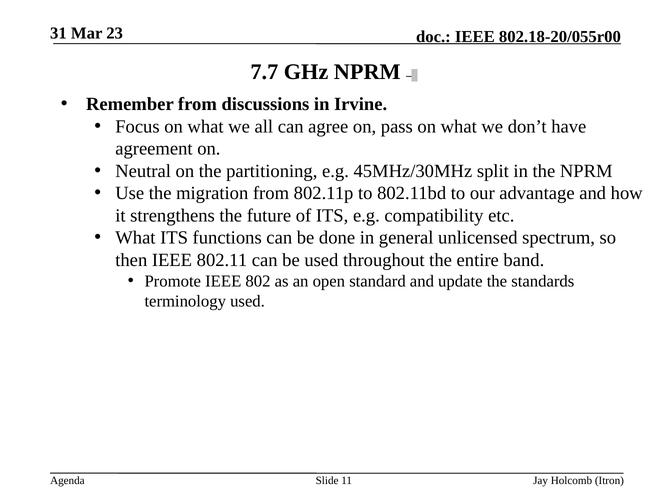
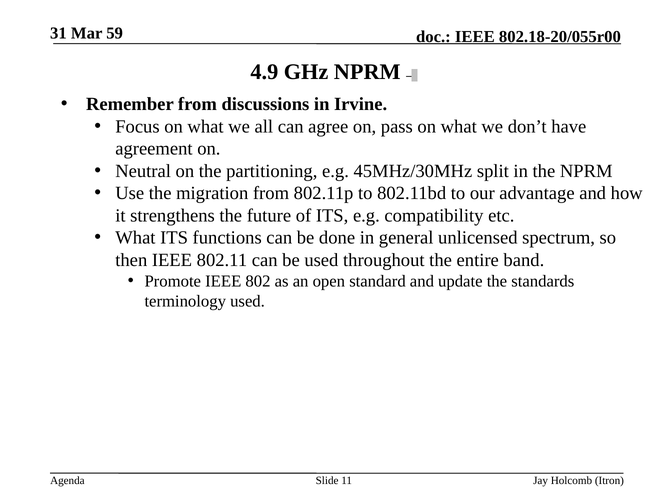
23: 23 -> 59 (115, 33)
7.7: 7.7 -> 4.9 (264, 72)
